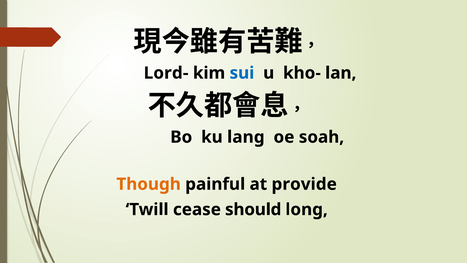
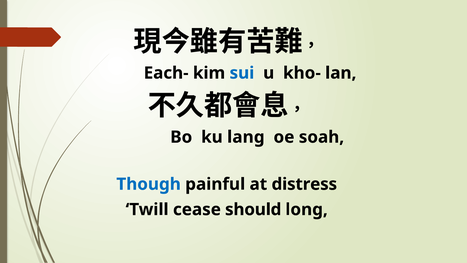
Lord-: Lord- -> Each- (166, 73)
Though colour: orange -> blue (149, 184)
provide: provide -> distress (304, 184)
